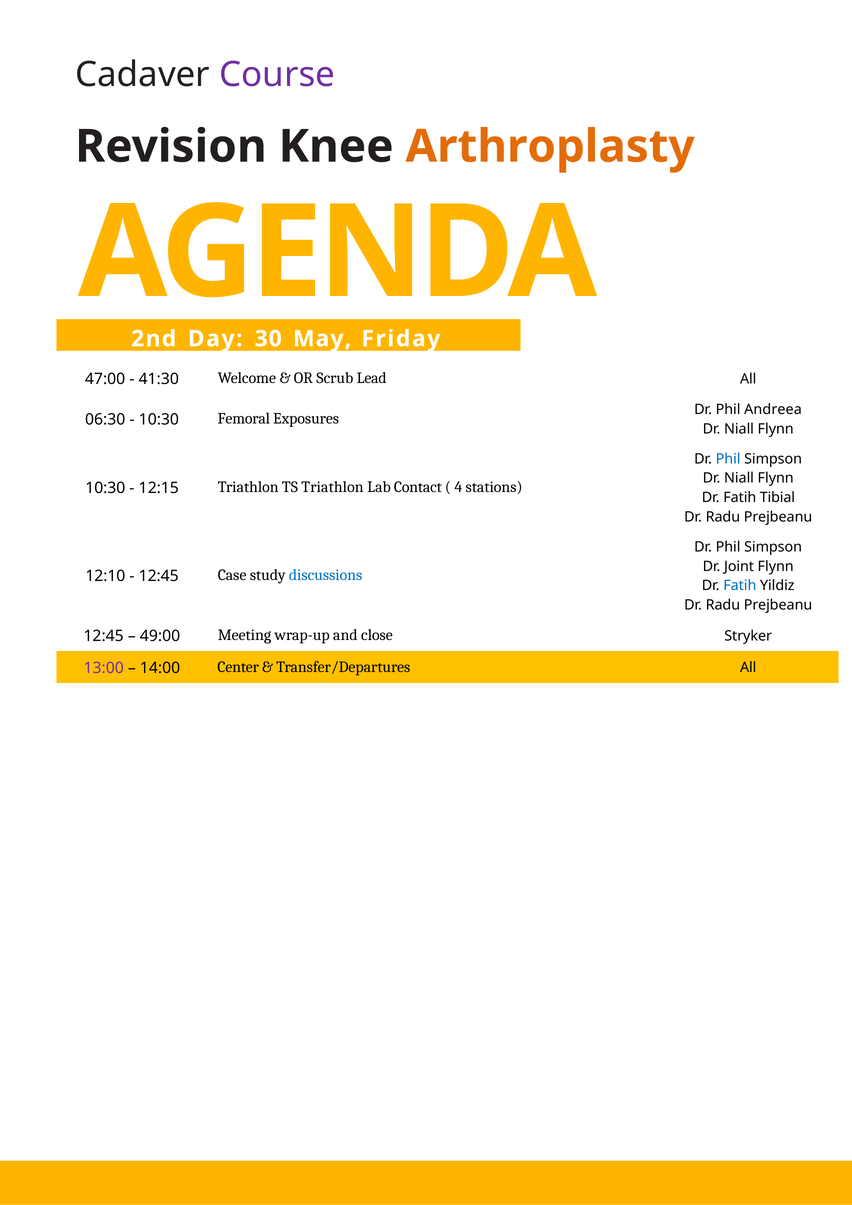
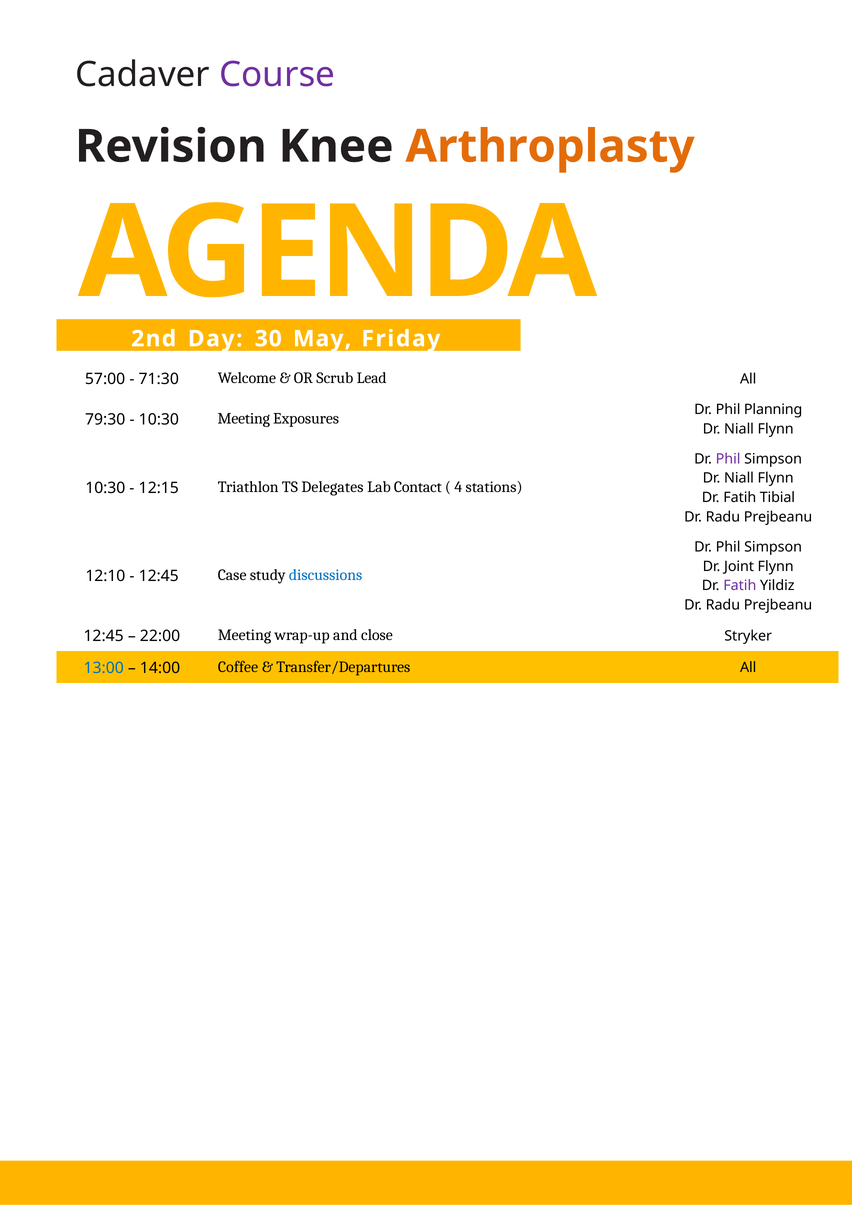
47:00: 47:00 -> 57:00 (105, 379)
41:30: 41:30 -> 71:30 (159, 379)
06:30: 06:30 -> 79:30 (105, 420)
10:30 Femoral: Femoral -> Meeting (244, 419)
Andreea: Andreea -> Planning (773, 410)
Phil colour: blue -> purple (728, 459)
TS Triathlon: Triathlon -> Delegates (332, 487)
Fatih colour: blue -> purple (740, 586)
49:00: 49:00 -> 22:00 (160, 636)
13:00 colour: purple -> blue (104, 668)
Center: Center -> Coffee (238, 667)
